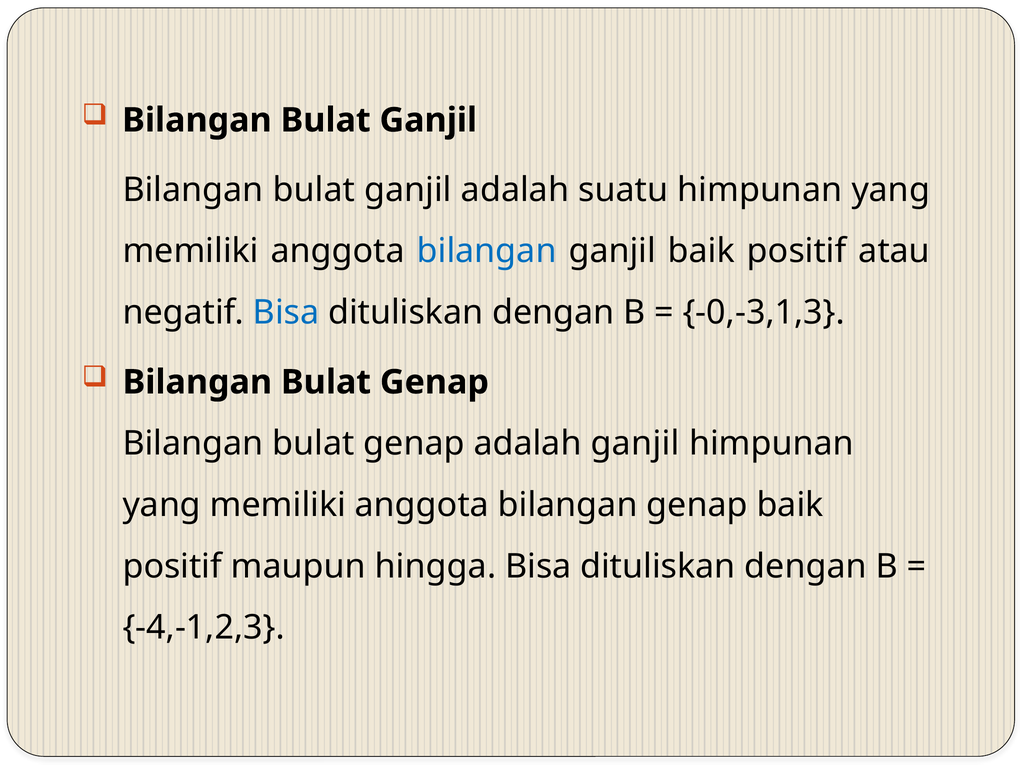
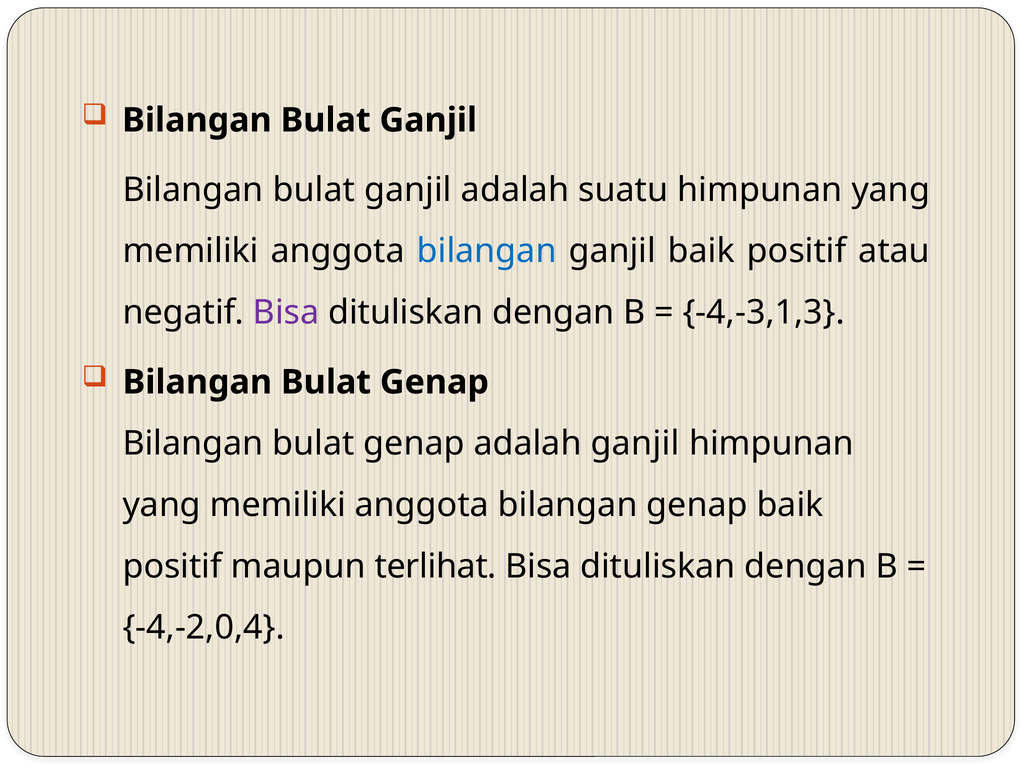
Bisa colour: blue -> purple (286, 312)
-0,-3,1,3: -0,-3,1,3 -> -4,-3,1,3 (764, 312)
hingga: hingga -> terlihat (436, 566)
-4,-1,2,3: -4,-1,2,3 -> -4,-2,0,4 (204, 627)
